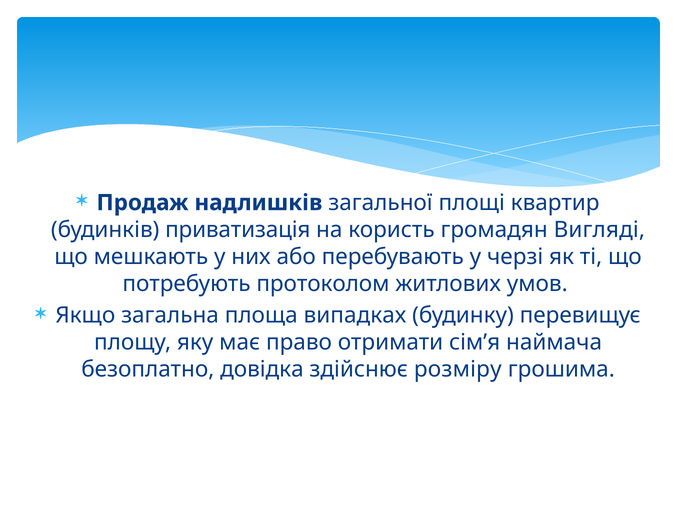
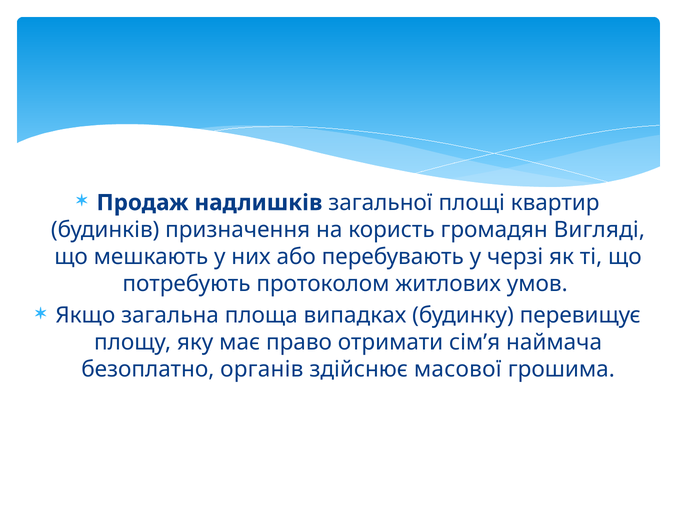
приватизація: приватизація -> призначення (238, 230)
довідка: довідка -> органів (262, 369)
розміру: розміру -> масової (458, 369)
